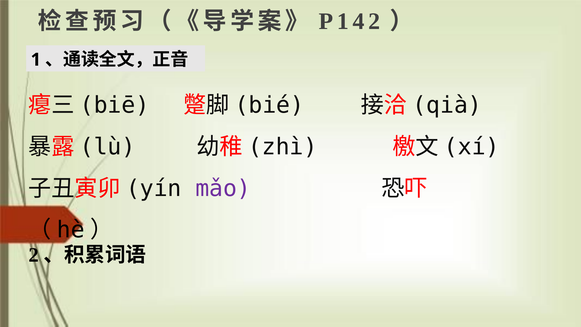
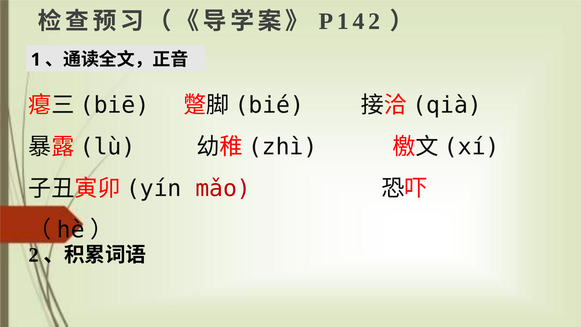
mǎo colour: purple -> red (223, 188)
